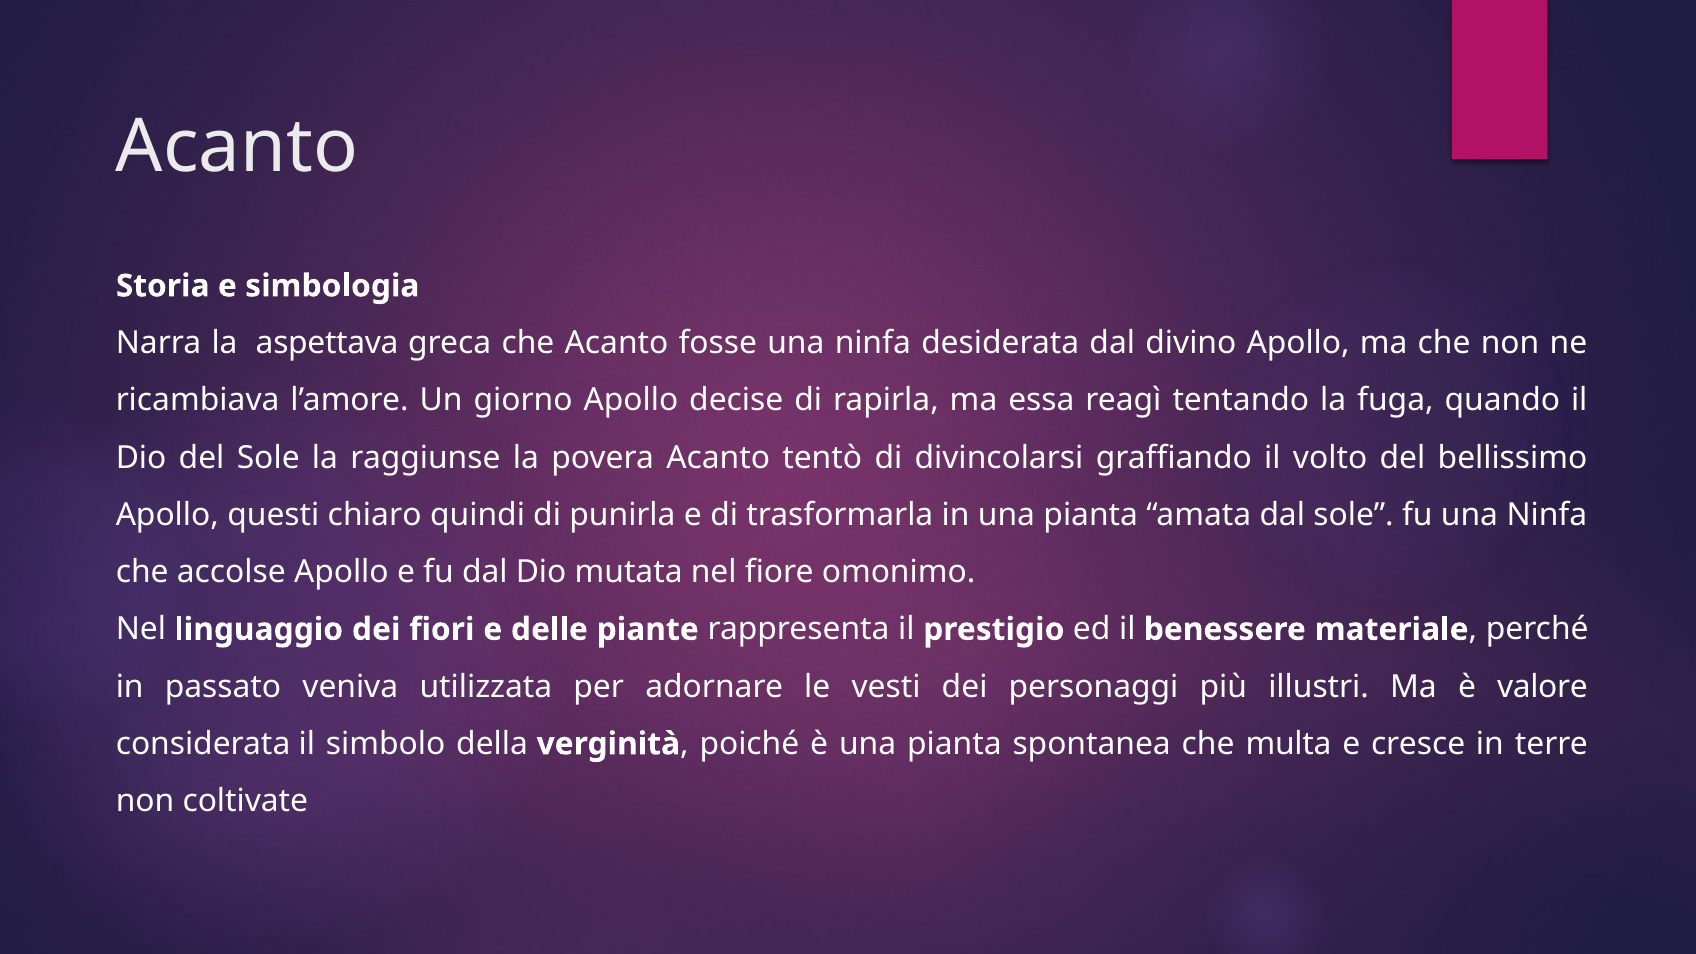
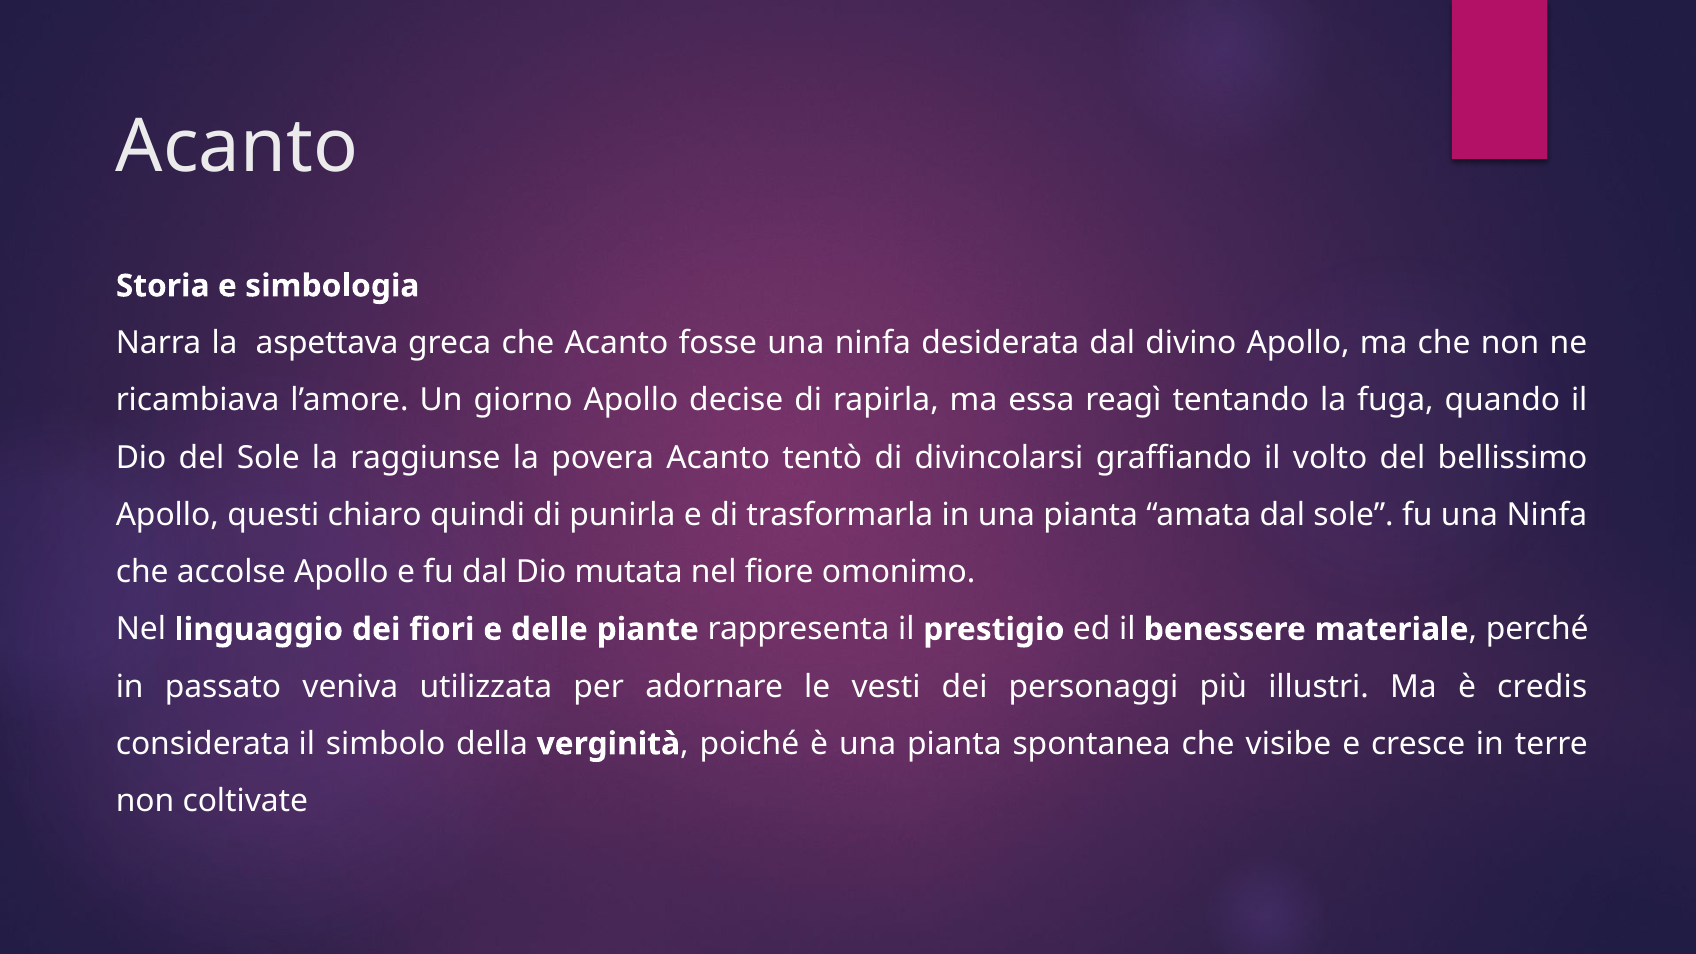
valore: valore -> credis (1542, 687)
multa: multa -> visibe (1288, 744)
